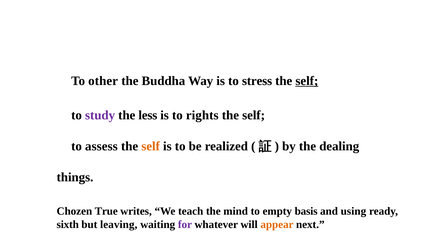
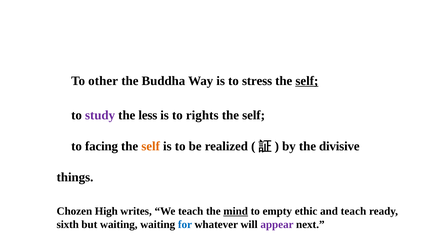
assess: assess -> facing (102, 146)
dealing: dealing -> divisive (339, 146)
True: True -> High (106, 211)
mind underline: none -> present (236, 211)
basis: basis -> ethic (306, 211)
and using: using -> teach (353, 211)
but leaving: leaving -> waiting (119, 224)
for colour: purple -> blue (185, 224)
appear colour: orange -> purple (277, 224)
